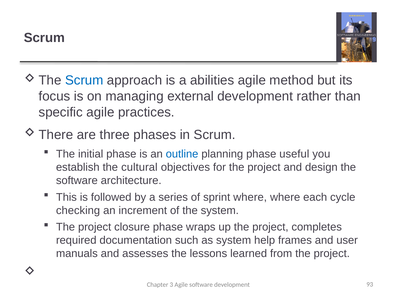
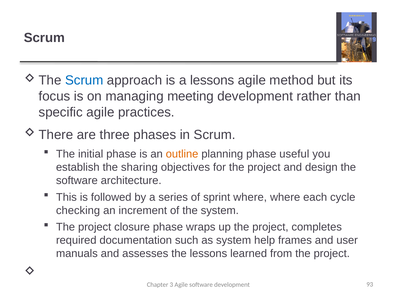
a abilities: abilities -> lessons (212, 80)
external: external -> meeting (191, 96)
outline colour: blue -> orange (182, 154)
cultural: cultural -> sharing (139, 167)
